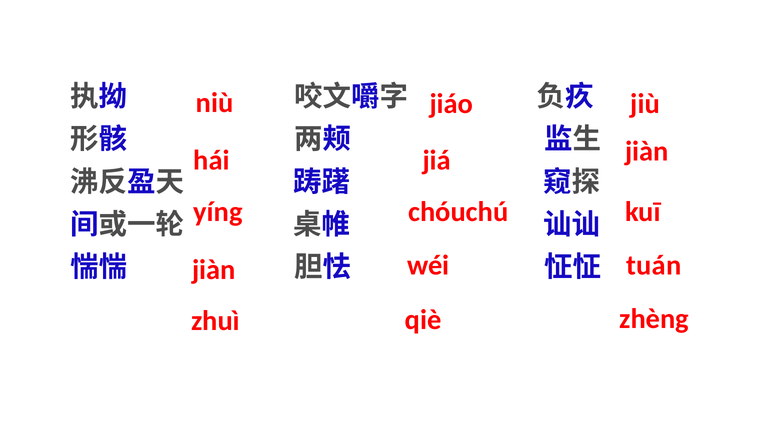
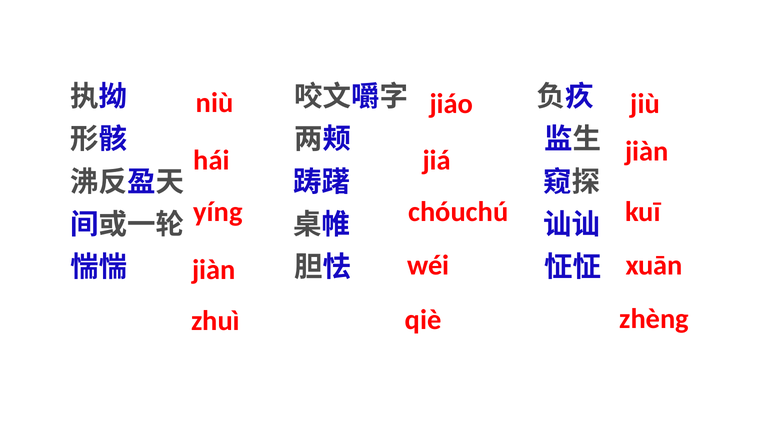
tuán: tuán -> xuān (654, 266)
